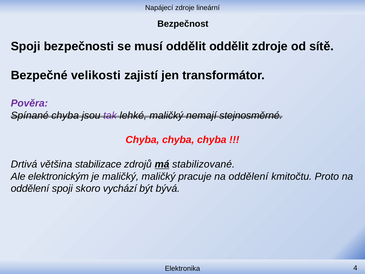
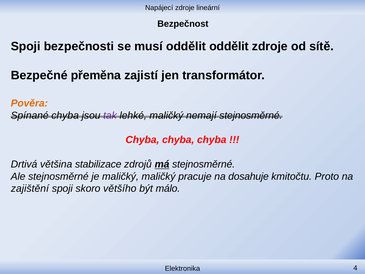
velikosti: velikosti -> přeměna (96, 75)
Pověra colour: purple -> orange (29, 103)
má stabilizované: stabilizované -> stejnosměrné (204, 164)
Ale elektronickým: elektronickým -> stejnosměrné (58, 176)
pracuje na oddělení: oddělení -> dosahuje (249, 176)
oddělení: oddělení -> zajištění (30, 188)
vychází: vychází -> většího (120, 188)
bývá: bývá -> málo (168, 188)
